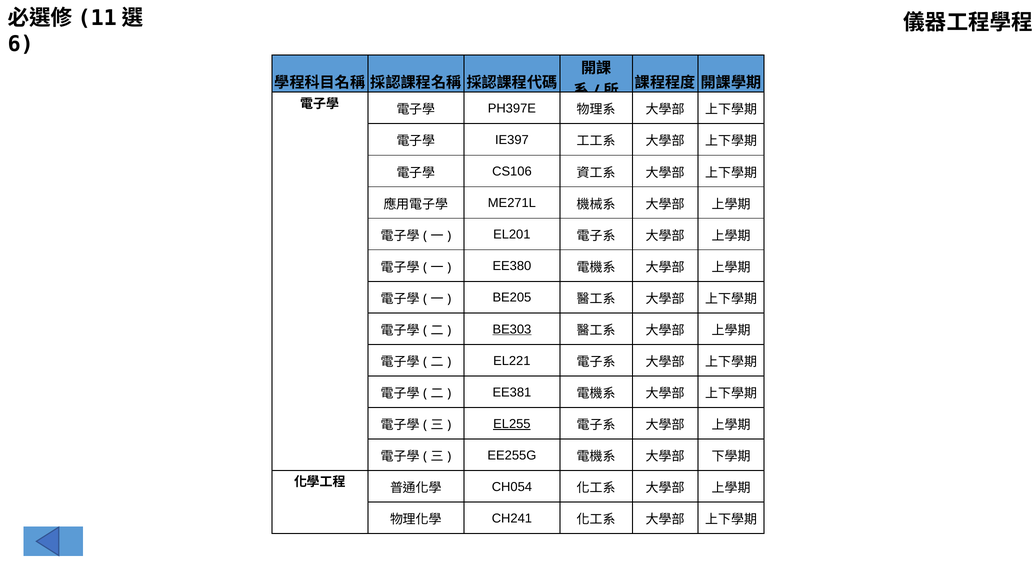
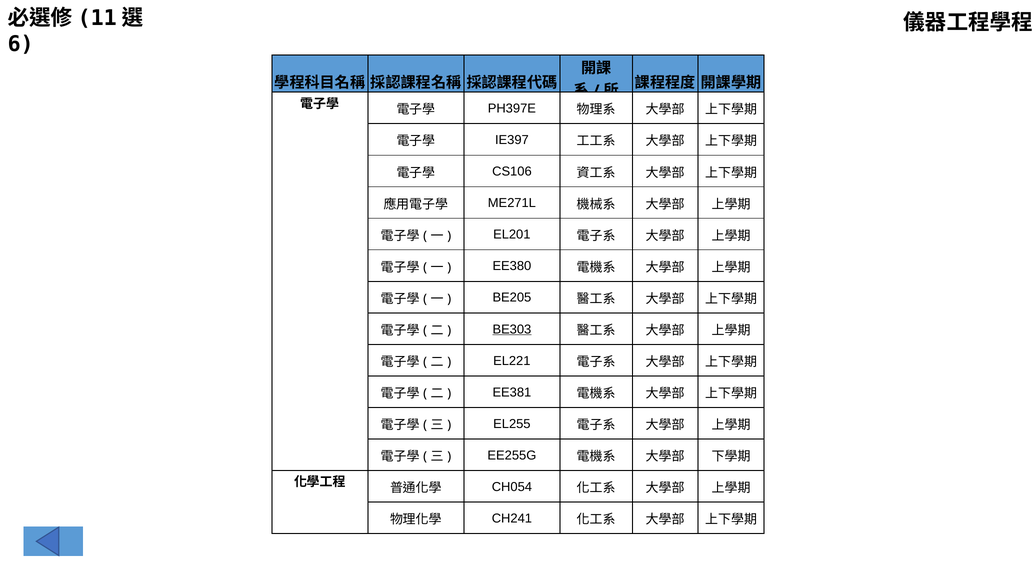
EL255 underline: present -> none (512, 424)
